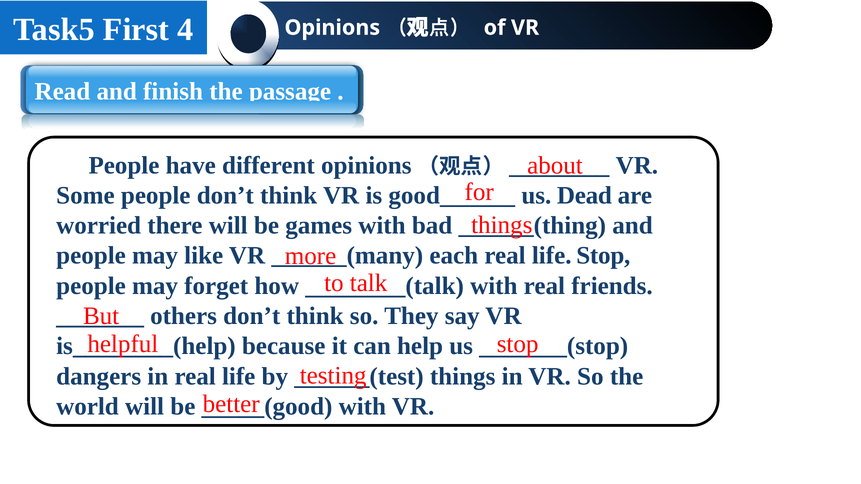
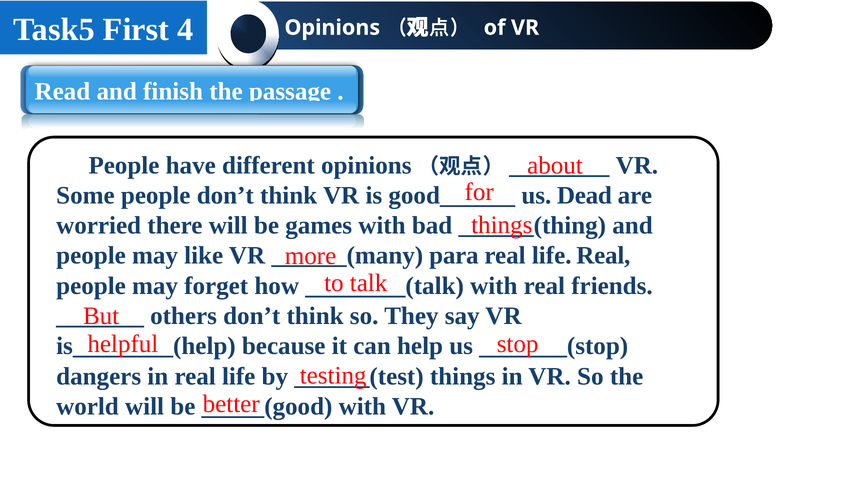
each: each -> para (454, 256)
life Stop: Stop -> Real (603, 256)
